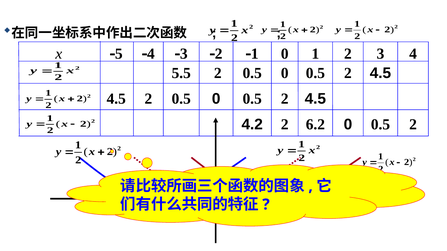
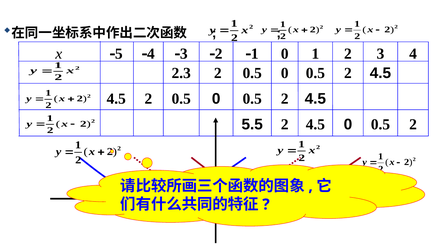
5.5: 5.5 -> 2.3 (181, 73)
4.2: 4.2 -> 5.5 (252, 125)
6.2: 6.2 -> 4.5 (315, 125)
